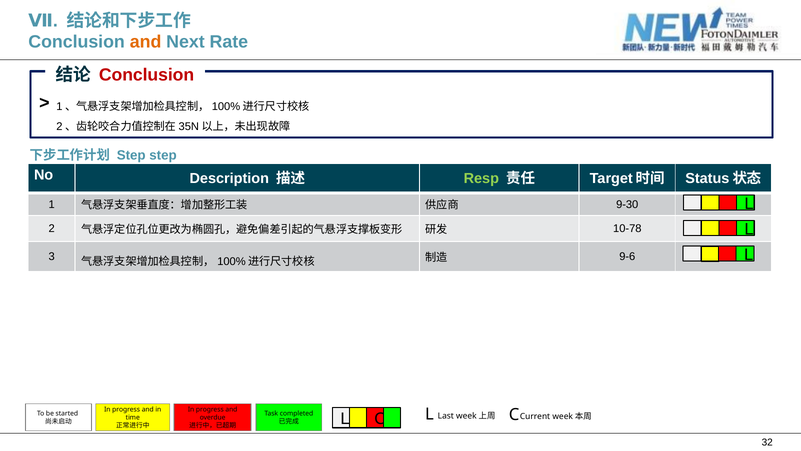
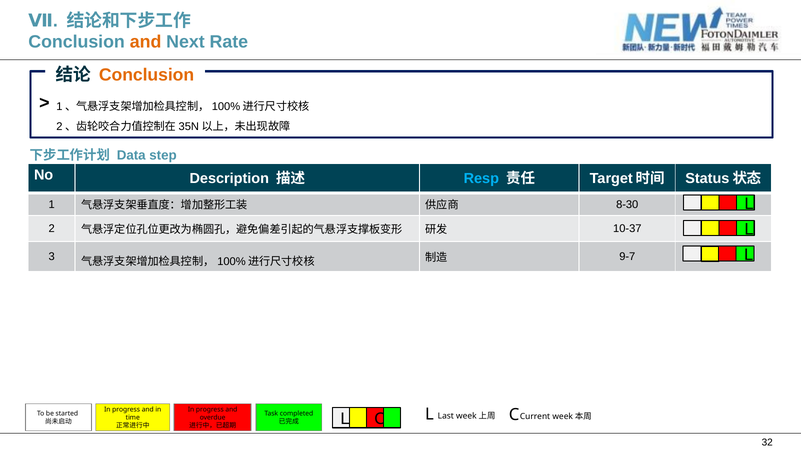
Conclusion colour: red -> orange (147, 75)
Step: Step -> Data (131, 155)
Resp colour: light green -> light blue (481, 178)
9-30: 9-30 -> 8-30 (627, 204)
10-78: 10-78 -> 10-37 (627, 228)
9-6: 9-6 -> 9-7 (627, 257)
